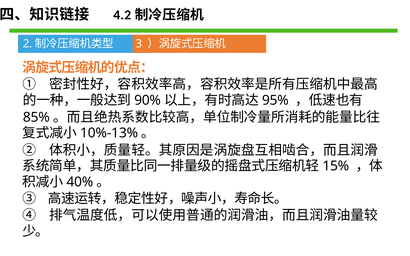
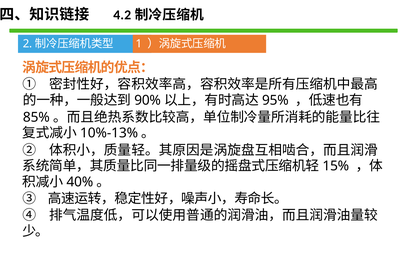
3: 3 -> 1 (139, 44)
